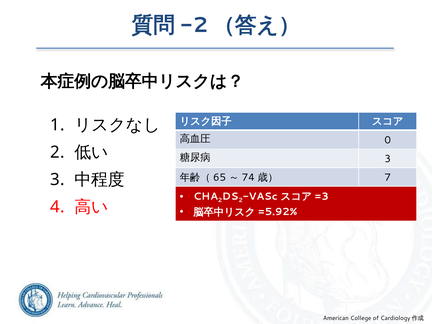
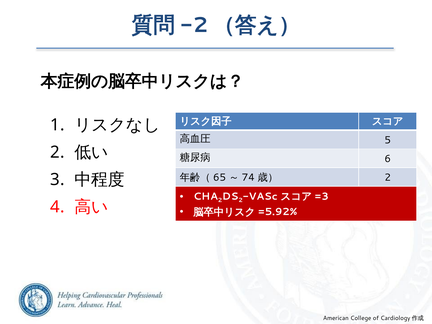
0: 0 -> 5 (388, 140)
3: 3 -> 6 (388, 159)
7: 7 -> 2 (388, 178)
